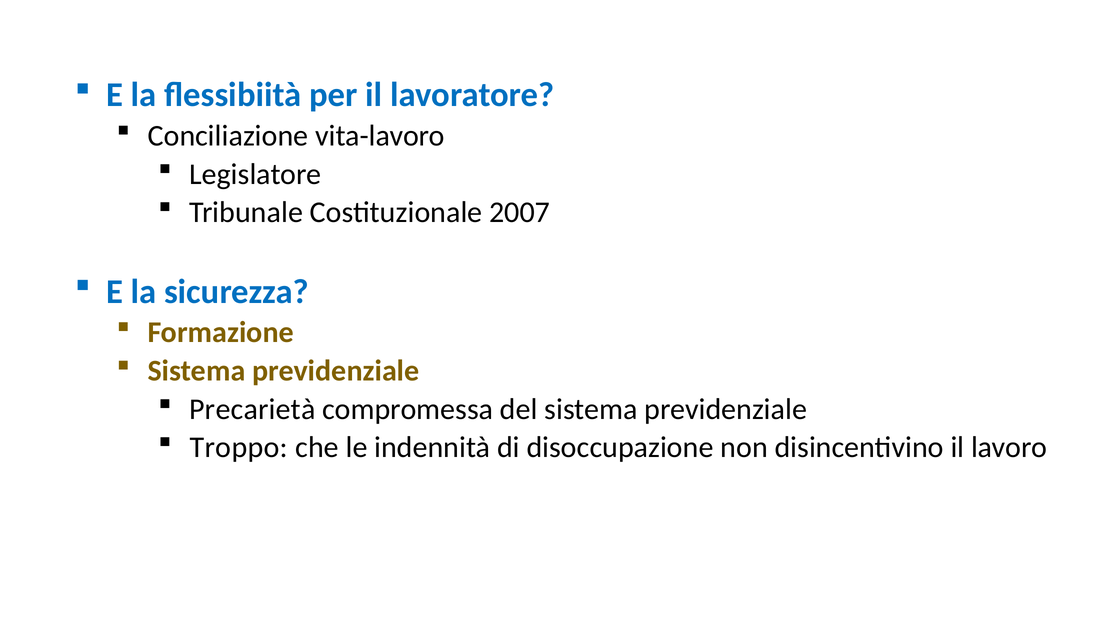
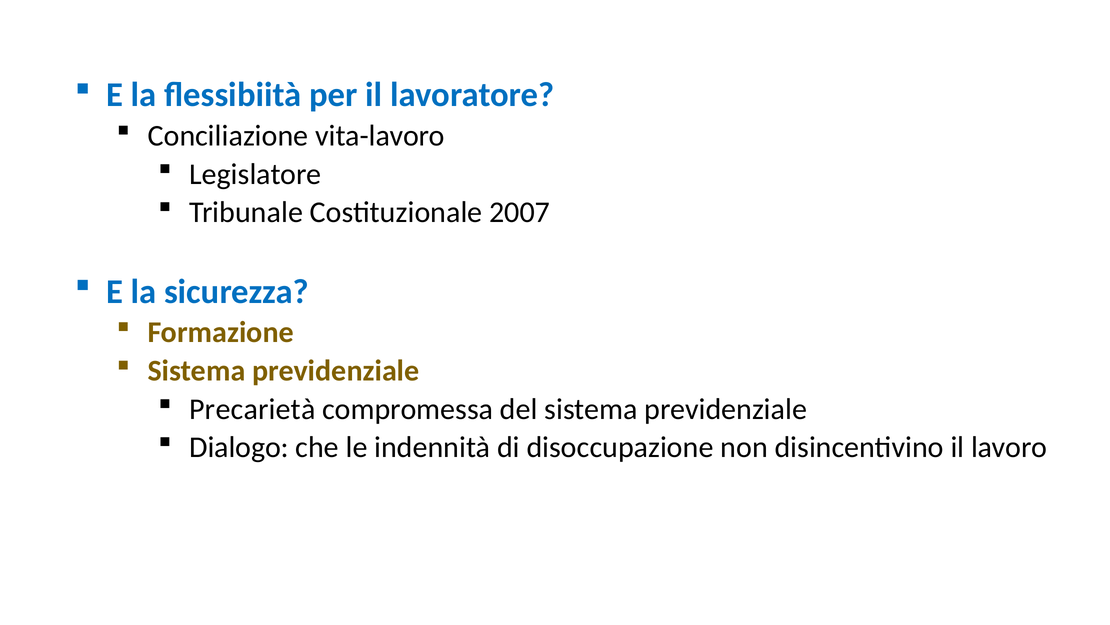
Troppo: Troppo -> Dialogo (239, 447)
